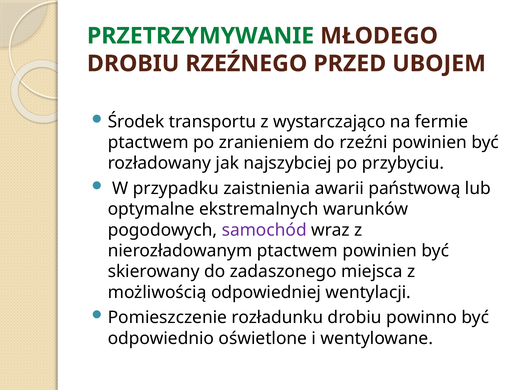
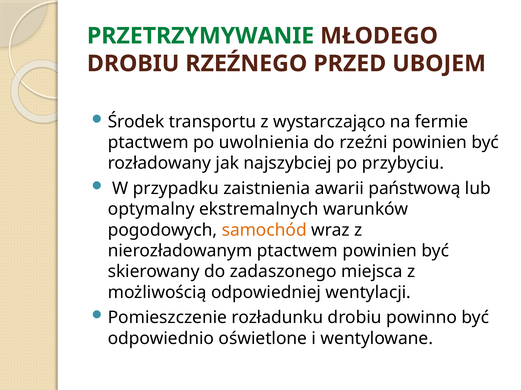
zranieniem: zranieniem -> uwolnienia (264, 143)
optymalne: optymalne -> optymalny (151, 210)
samochód colour: purple -> orange (264, 230)
